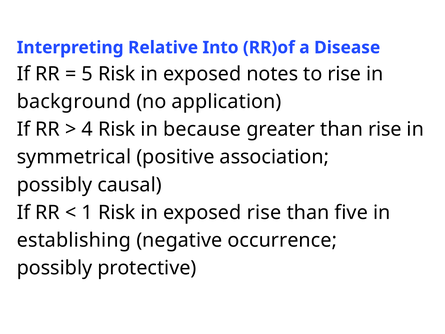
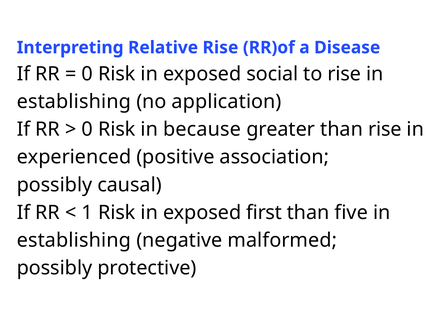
Relative Into: Into -> Rise (220, 48)
5: 5 -> 0 (87, 74)
notes: notes -> social (272, 74)
background: background -> establishing (74, 102)
4: 4 -> 0 (87, 129)
symmetrical: symmetrical -> experienced (74, 157)
exposed rise: rise -> first (264, 212)
occurrence: occurrence -> malformed (282, 240)
